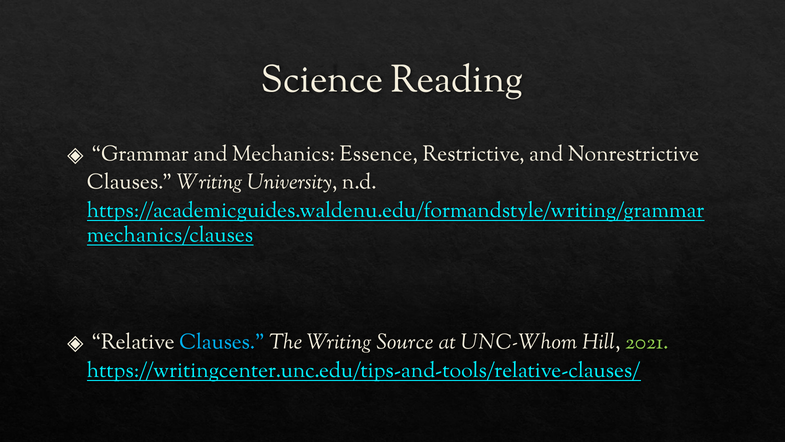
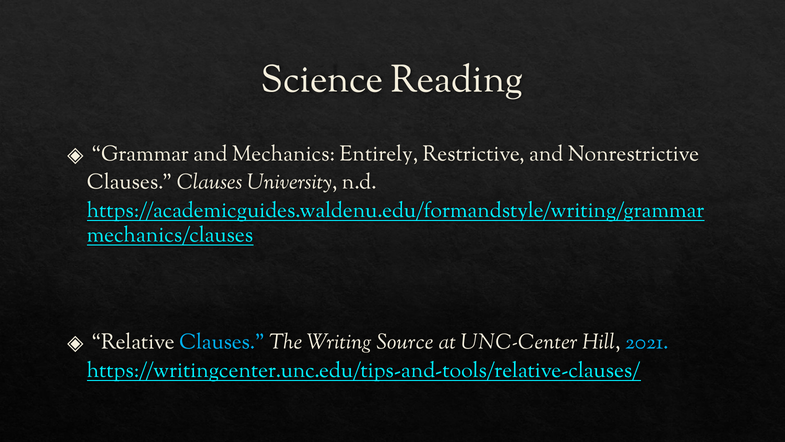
Essence: Essence -> Entirely (379, 153)
Clauses Writing: Writing -> Clauses (210, 182)
UNC-Whom: UNC-Whom -> UNC-Center (519, 341)
2021 colour: light green -> light blue (647, 341)
